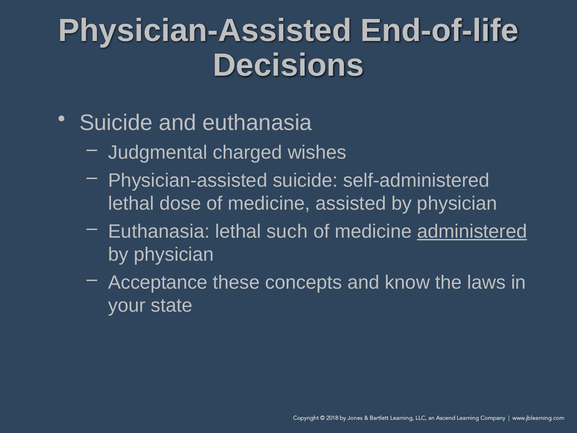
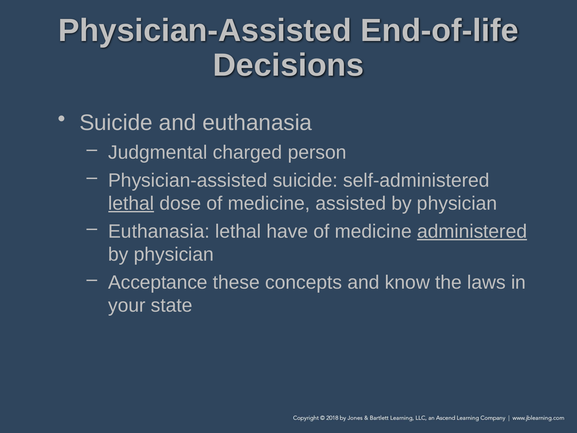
wishes: wishes -> person (317, 152)
lethal underline: none -> present (131, 203)
such: such -> have (287, 231)
